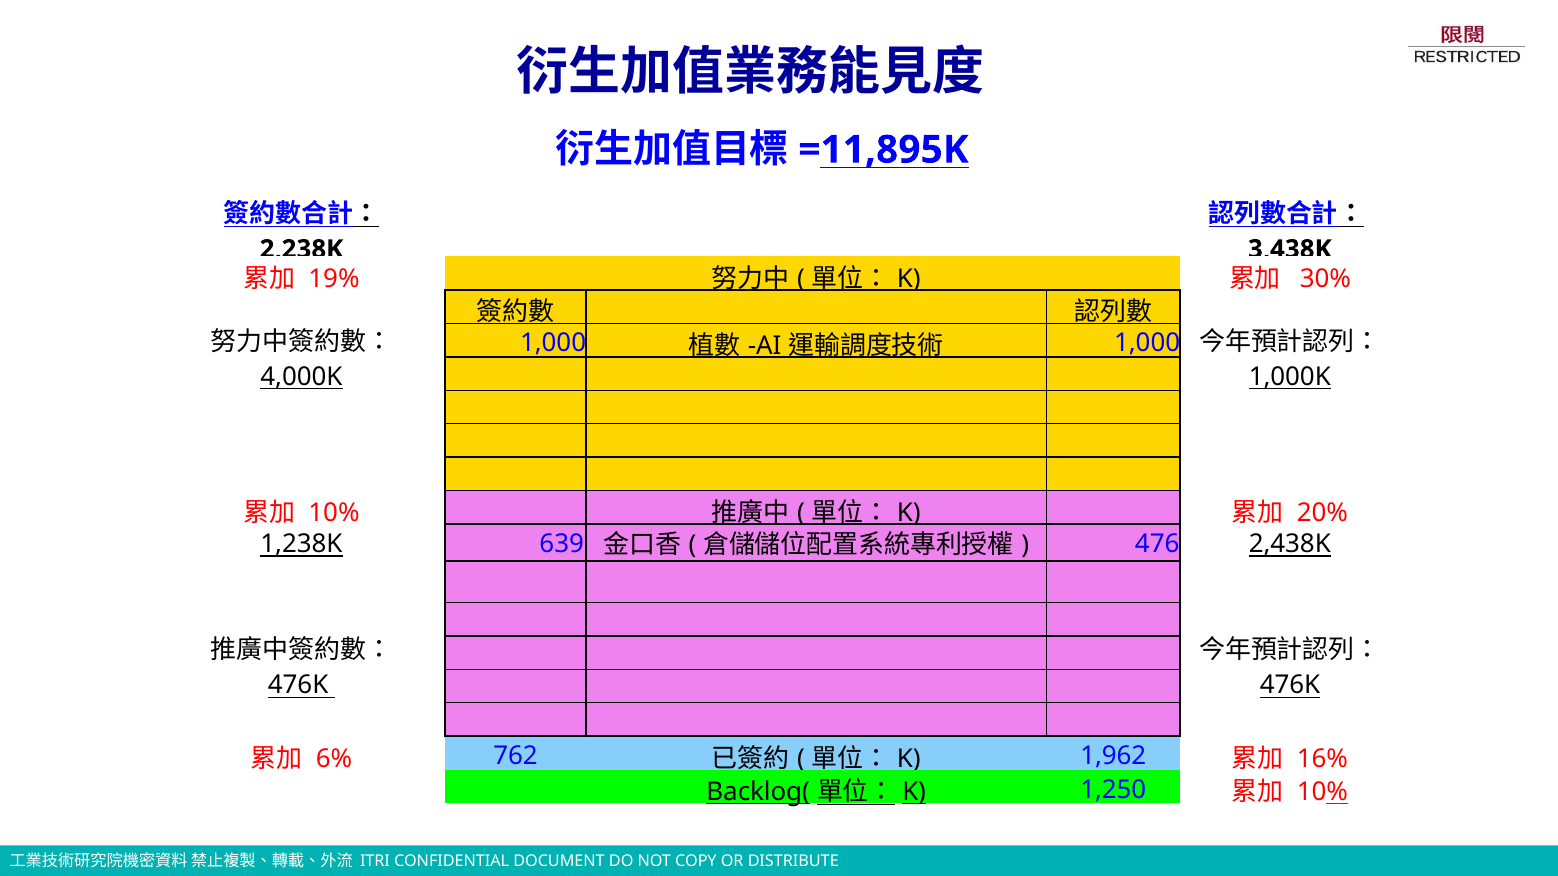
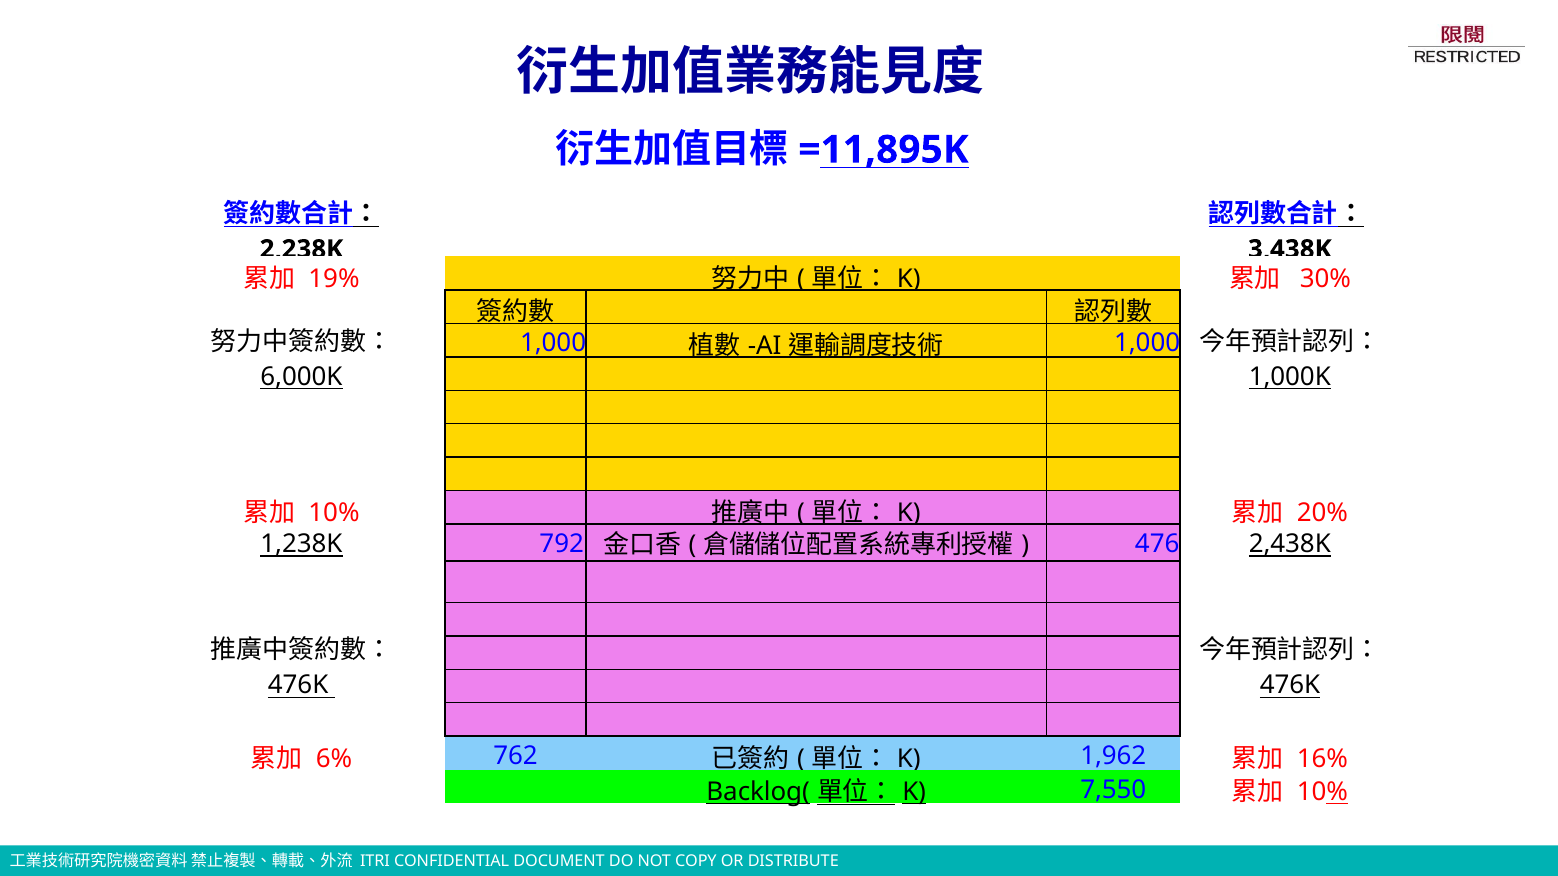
4,000K: 4,000K -> 6,000K (301, 377)
639: 639 -> 792 (562, 544)
1,250: 1,250 -> 7,550 (1113, 790)
